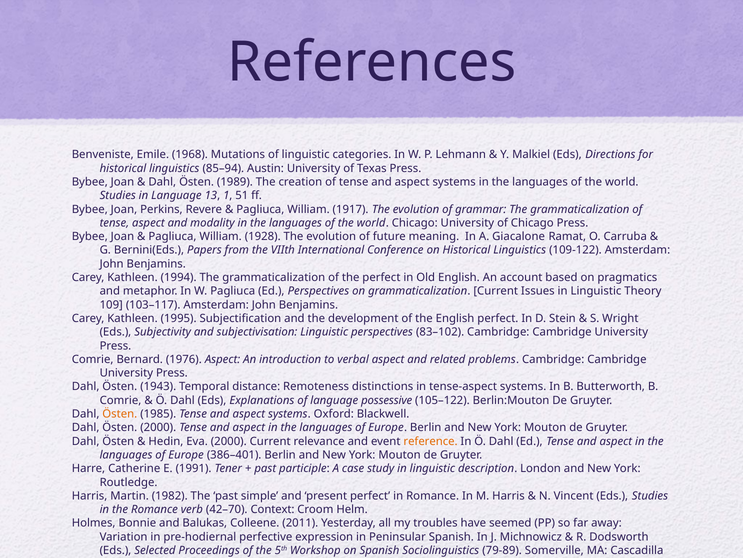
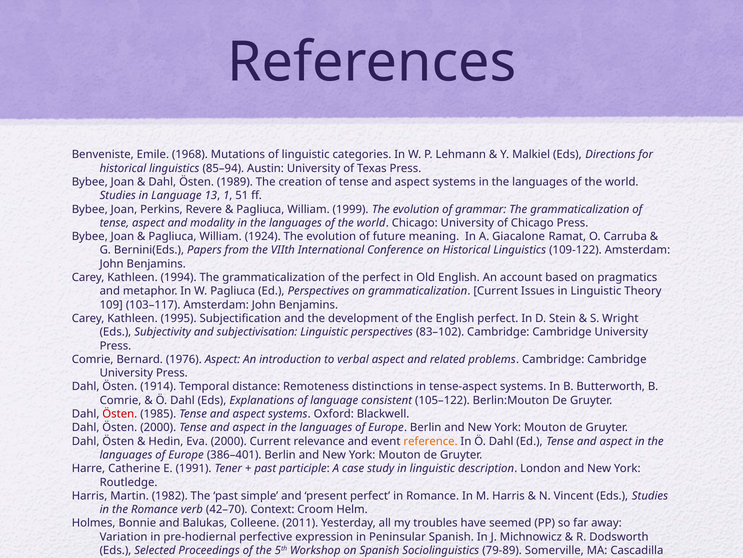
1917: 1917 -> 1999 (351, 209)
1928: 1928 -> 1924 (263, 236)
1943: 1943 -> 1914 (158, 386)
possessive: possessive -> consistent (387, 400)
Östen colour: orange -> red (120, 413)
